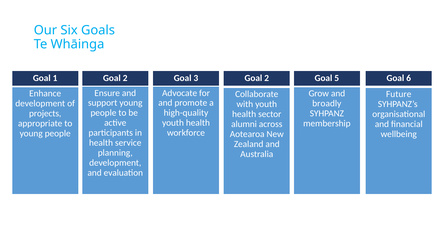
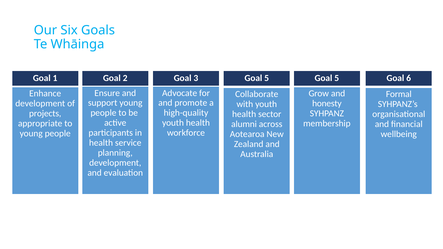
3 Goal 2: 2 -> 5 (267, 78)
Future: Future -> Formal (399, 94)
broadly: broadly -> honesty (327, 104)
